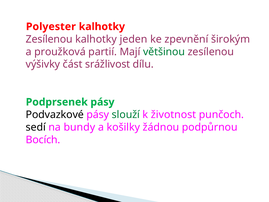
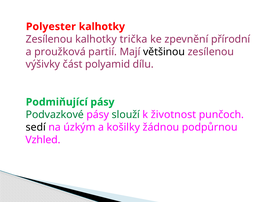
jeden: jeden -> trička (134, 39)
širokým: širokým -> přírodní (231, 39)
většinou colour: green -> black (164, 52)
srážlivost: srážlivost -> polyamid (108, 64)
Podprsenek: Podprsenek -> Podmiňující (57, 102)
Podvazkové colour: black -> green (55, 115)
bundy: bundy -> úzkým (79, 127)
Bocích: Bocích -> Vzhled (43, 140)
